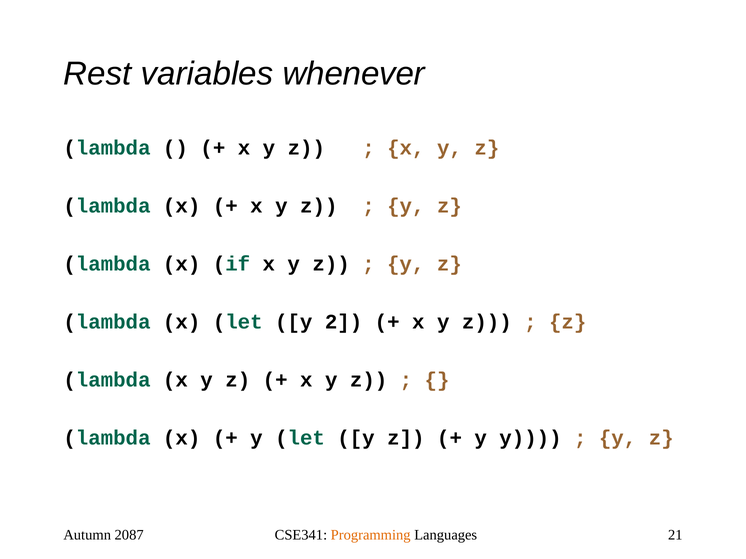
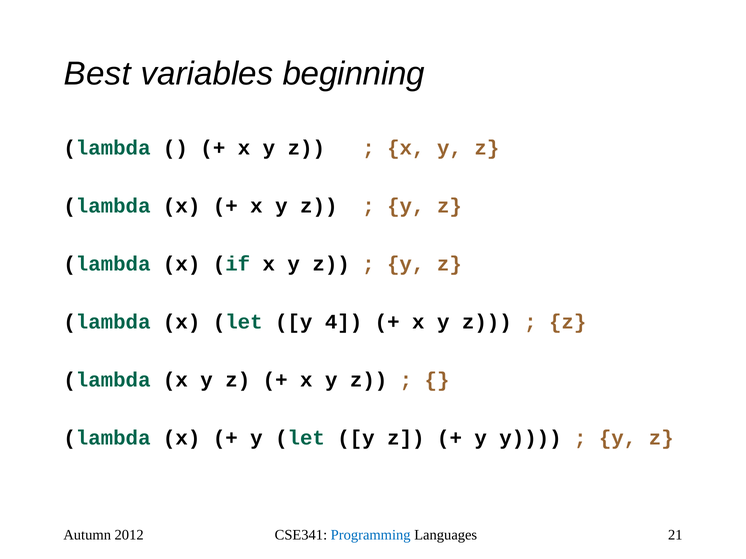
Rest: Rest -> Best (97, 74)
whenever: whenever -> beginning (354, 74)
2: 2 -> 4 (344, 322)
2087: 2087 -> 2012 (129, 536)
Programming colour: orange -> blue (371, 536)
